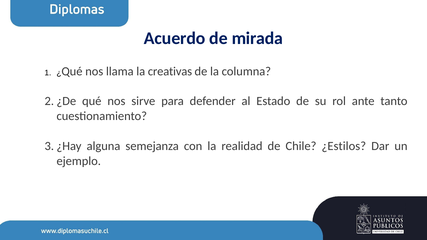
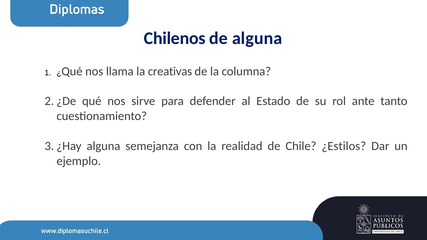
Acuerdo: Acuerdo -> Chilenos (175, 38)
de mirada: mirada -> alguna (257, 38)
